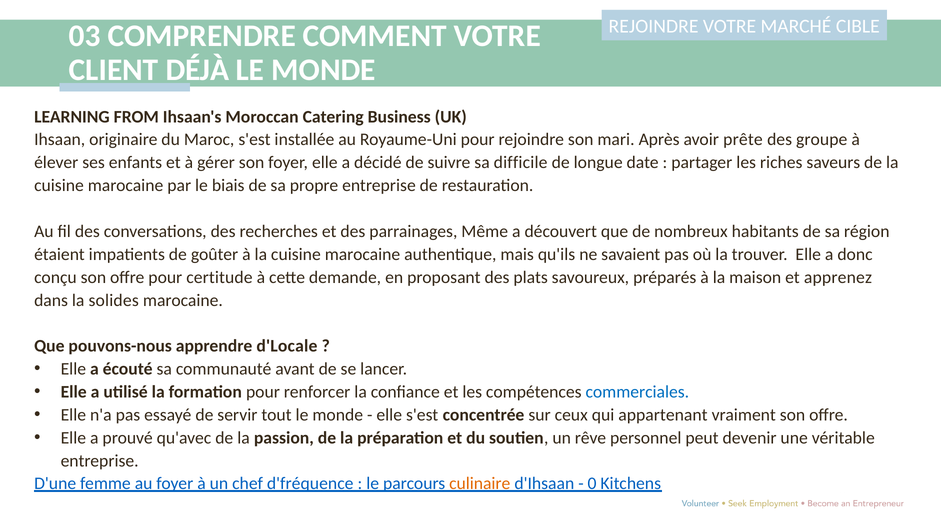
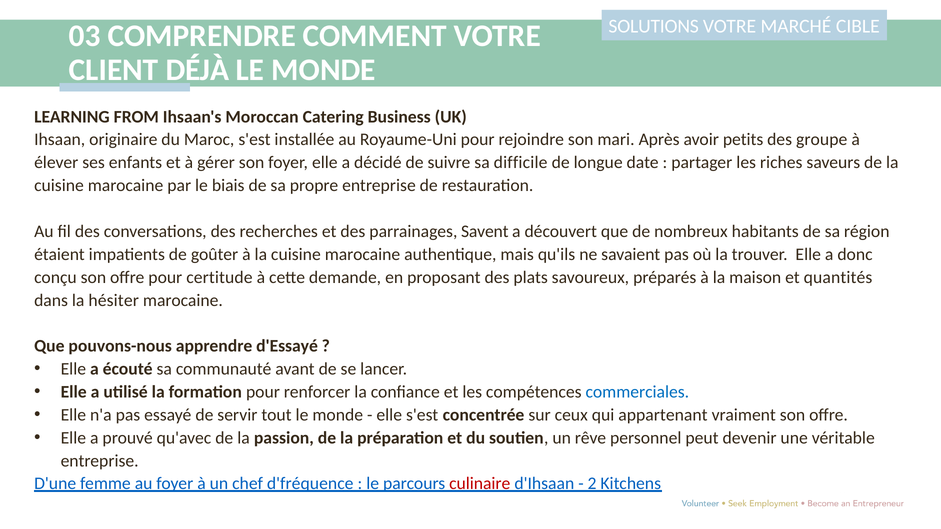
REJOINDRE: REJOINDRE -> SOLUTIONS (654, 26)
prête: prête -> petits (743, 140)
Même: Même -> Savent (485, 232)
apprenez: apprenez -> quantités (838, 277)
solides: solides -> hésiter (114, 300)
d'Locale: d'Locale -> d'Essayé (287, 346)
culinaire colour: orange -> red (480, 484)
0: 0 -> 2 (592, 484)
